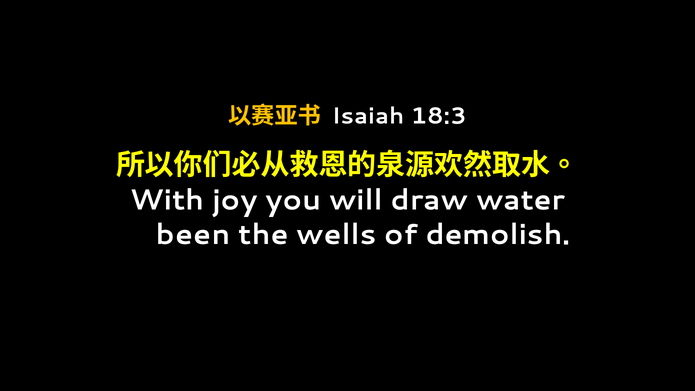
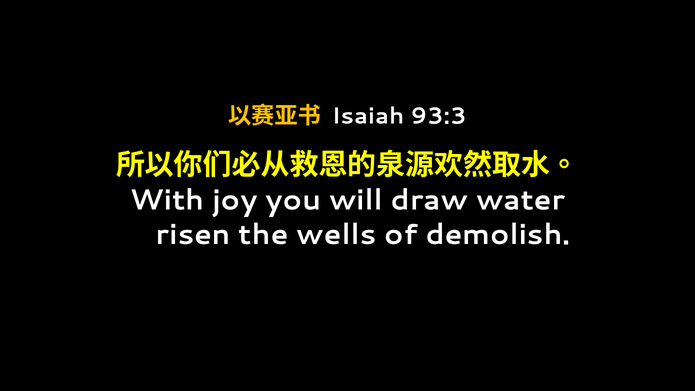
18:3: 18:3 -> 93:3 (439, 116)
been: been -> risen (193, 235)
